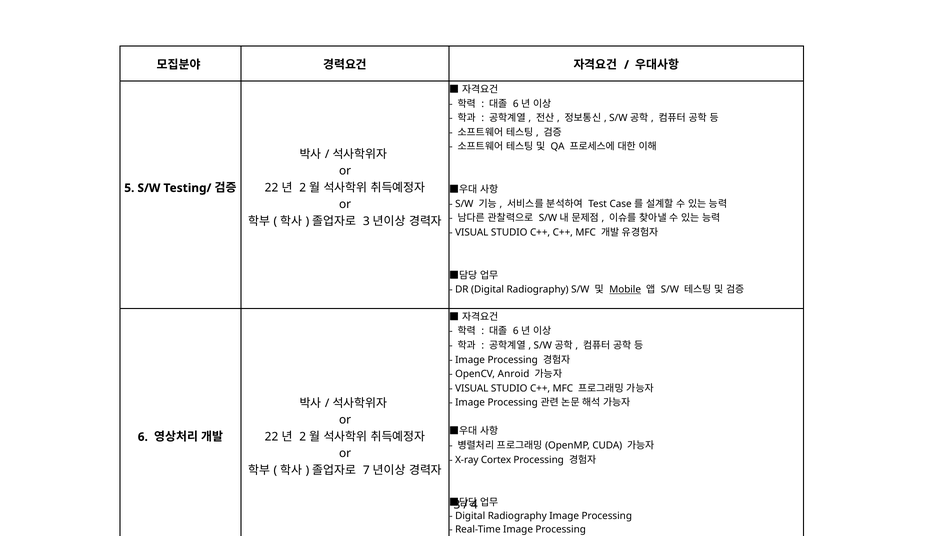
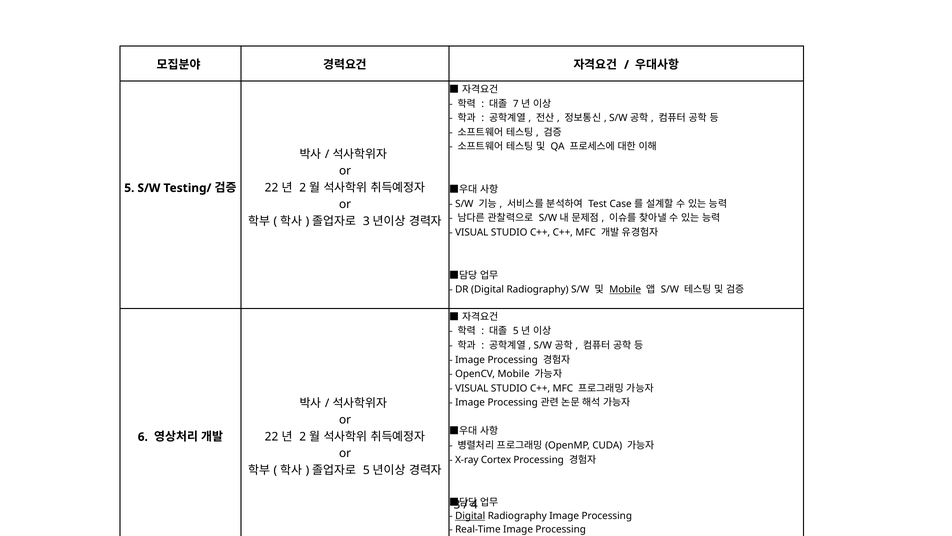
6: 6 -> 7 (516, 104)
6: 6 -> 5 (516, 331)
OpenCV Anroid: Anroid -> Mobile (514, 374)
7: 7 -> 5 (366, 470)
Digital underline: none -> present (470, 516)
